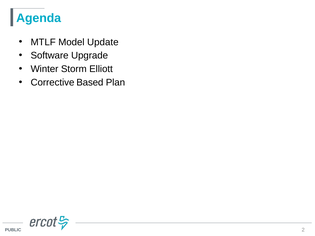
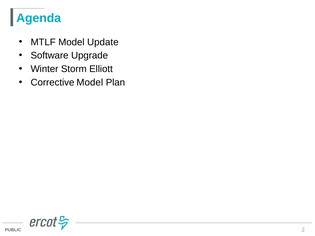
Corrective Based: Based -> Model (90, 83)
